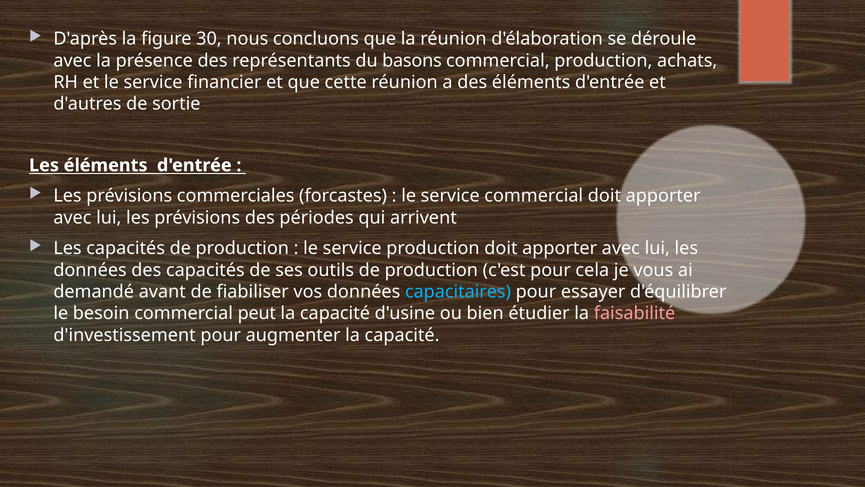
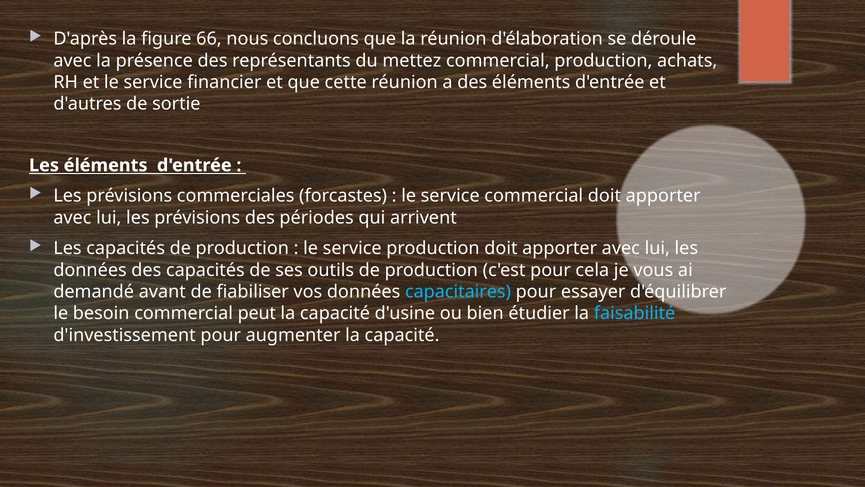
30: 30 -> 66 (209, 39)
basons: basons -> mettez (412, 61)
faisabilité colour: pink -> light blue (635, 313)
